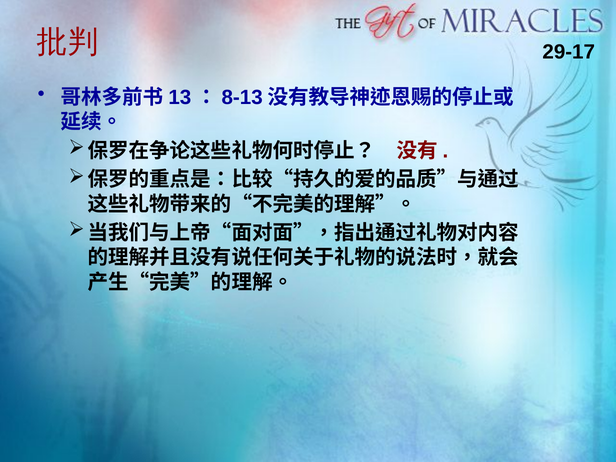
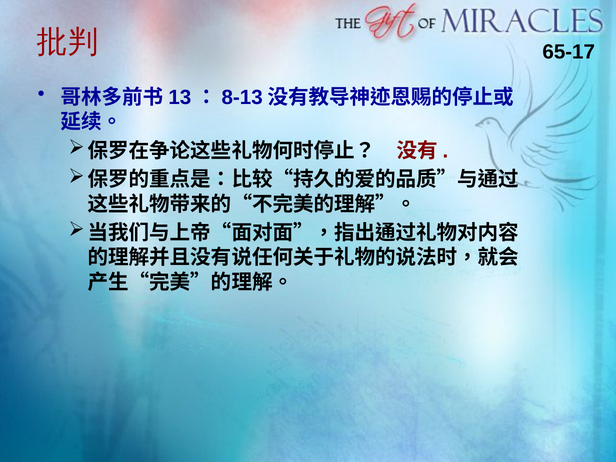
29-17: 29-17 -> 65-17 (569, 52)
